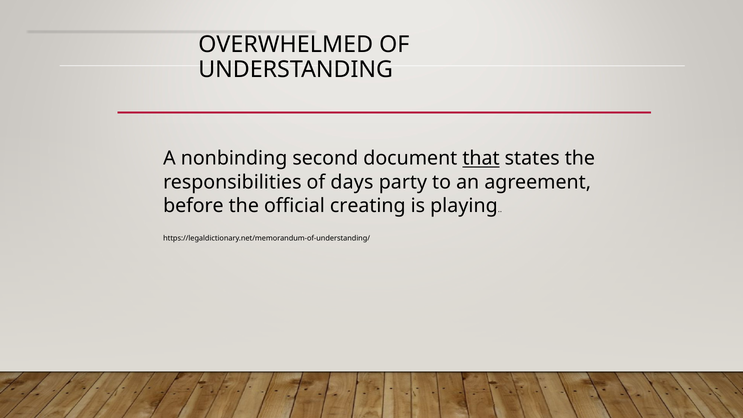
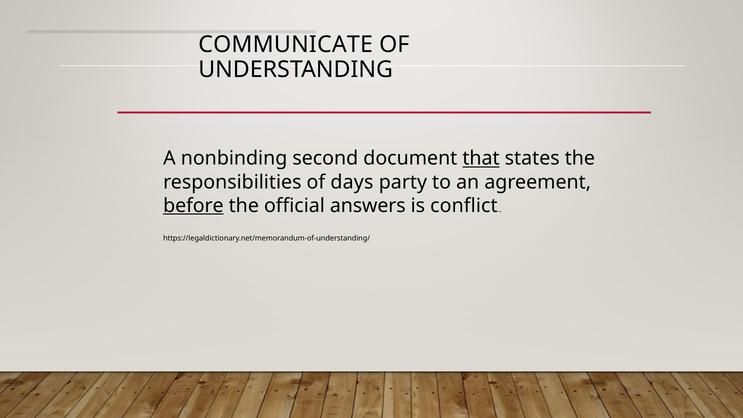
OVERWHELMED: OVERWHELMED -> COMMUNICATE (286, 44)
before underline: none -> present (193, 206)
creating: creating -> answers (368, 206)
playing: playing -> conflict (464, 206)
